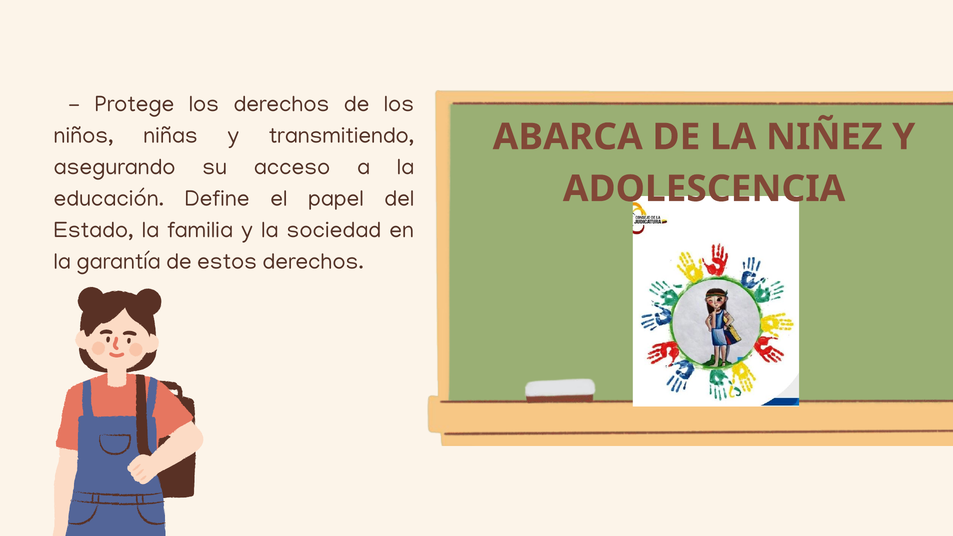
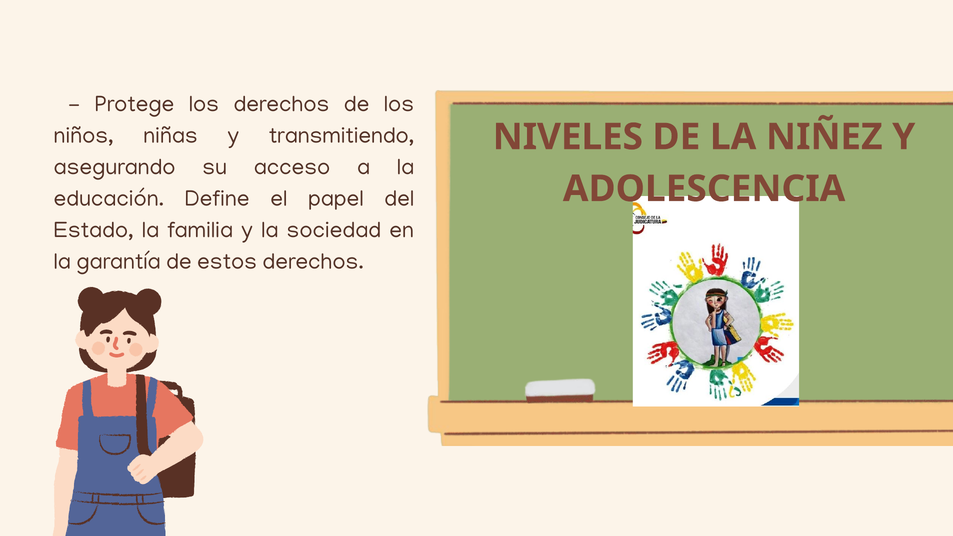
ABARCA: ABARCA -> NIVELES (568, 137)
